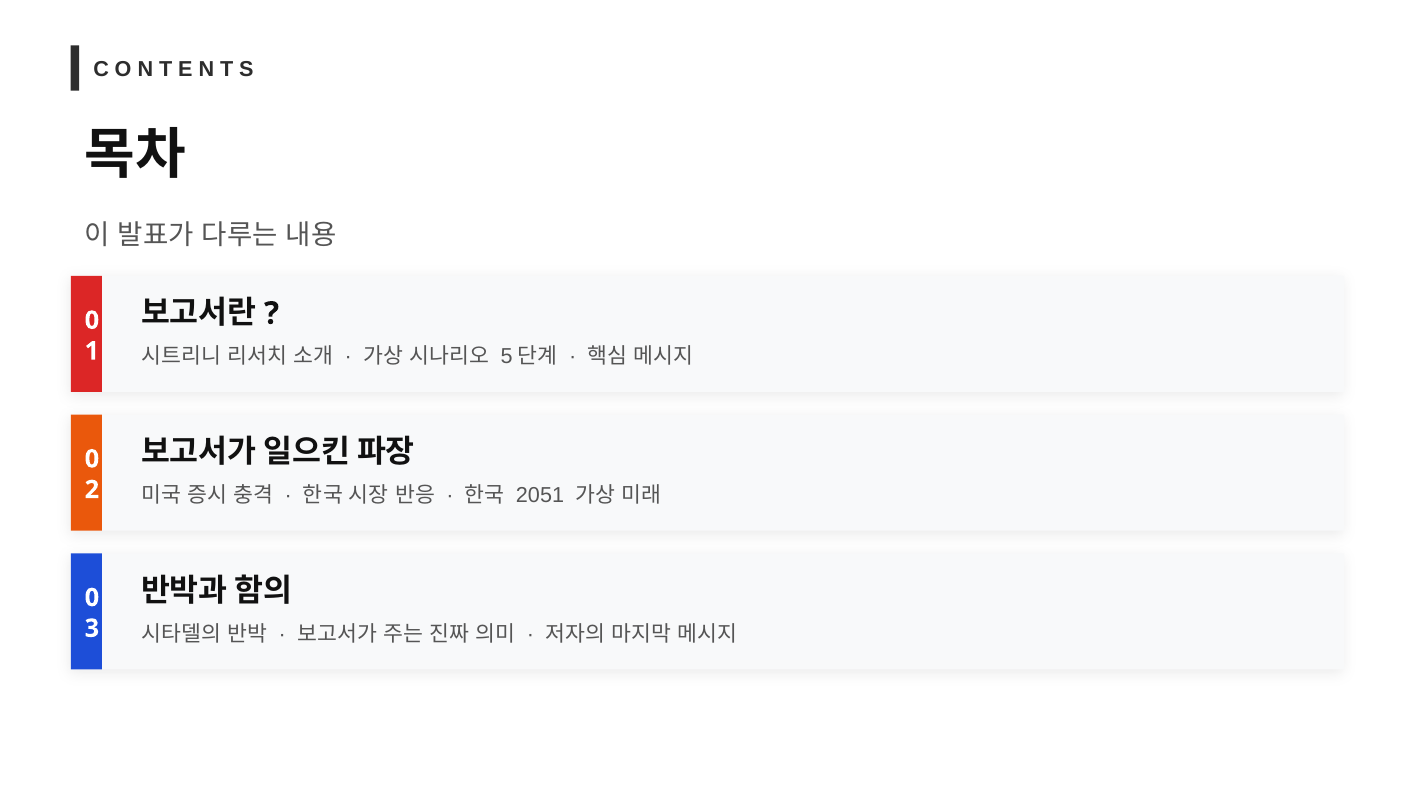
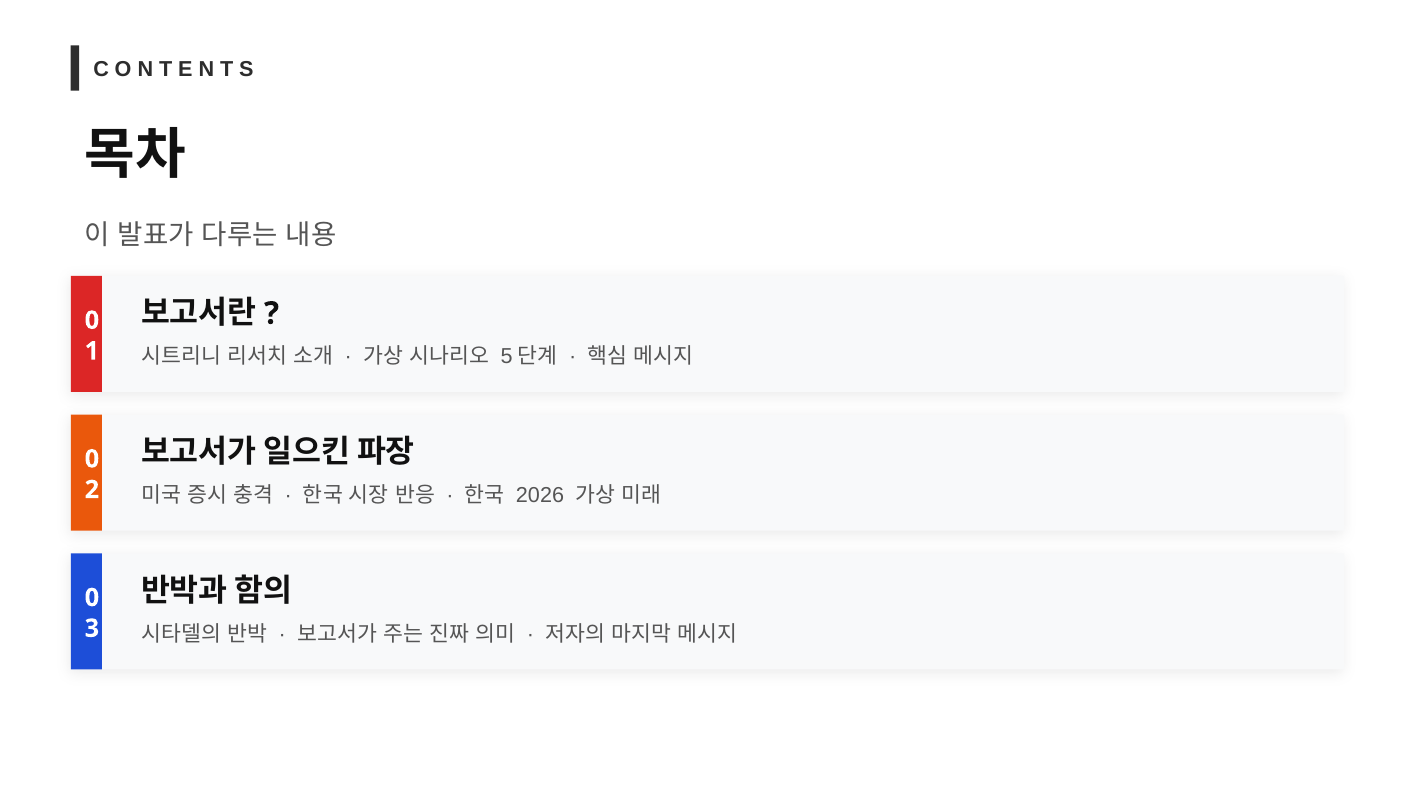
2051: 2051 -> 2026 (540, 495)
